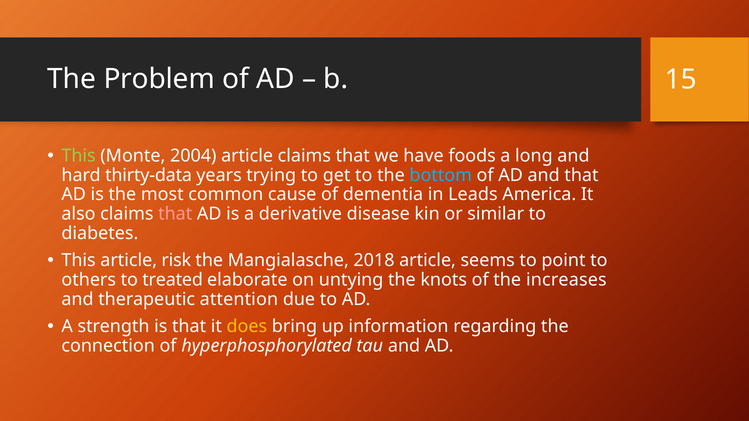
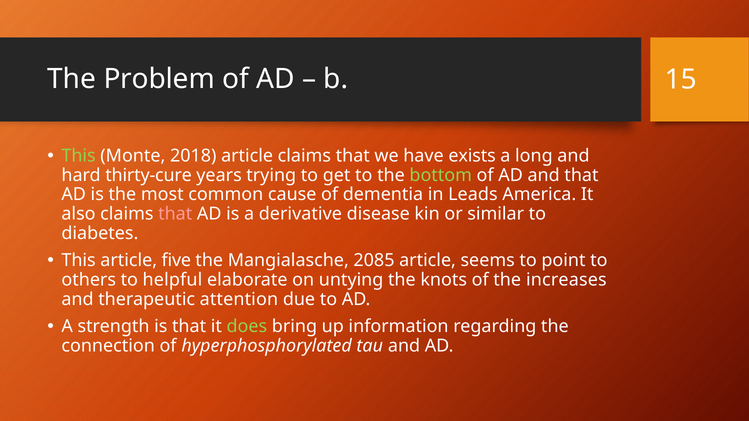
2004: 2004 -> 2018 (193, 156)
foods: foods -> exists (472, 156)
thirty-data: thirty-data -> thirty-cure (149, 175)
bottom colour: light blue -> light green (441, 175)
risk: risk -> five (176, 261)
2018: 2018 -> 2085 (374, 261)
treated: treated -> helpful (172, 280)
does colour: yellow -> light green (247, 327)
